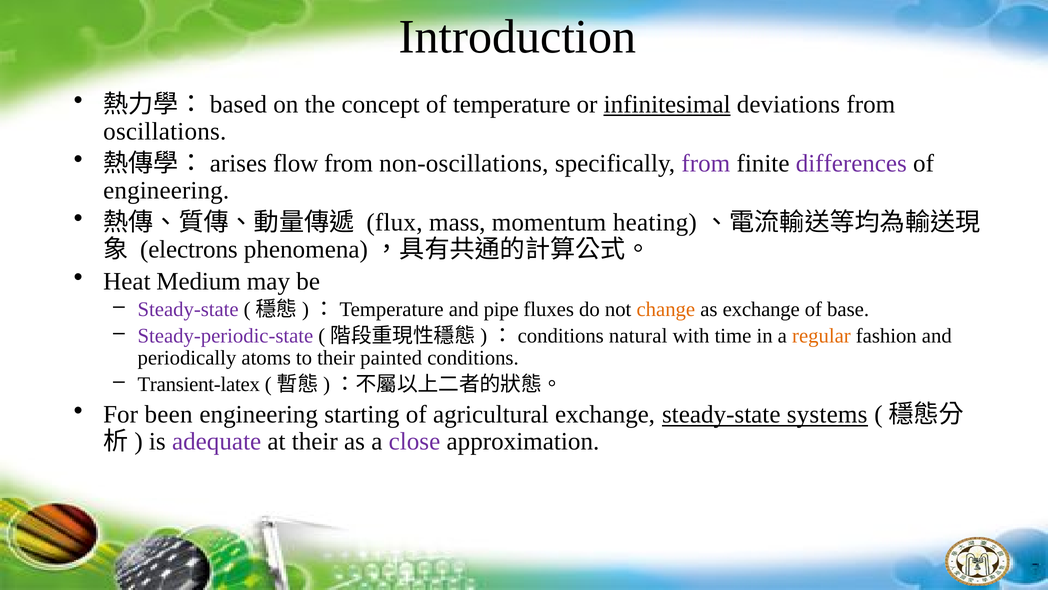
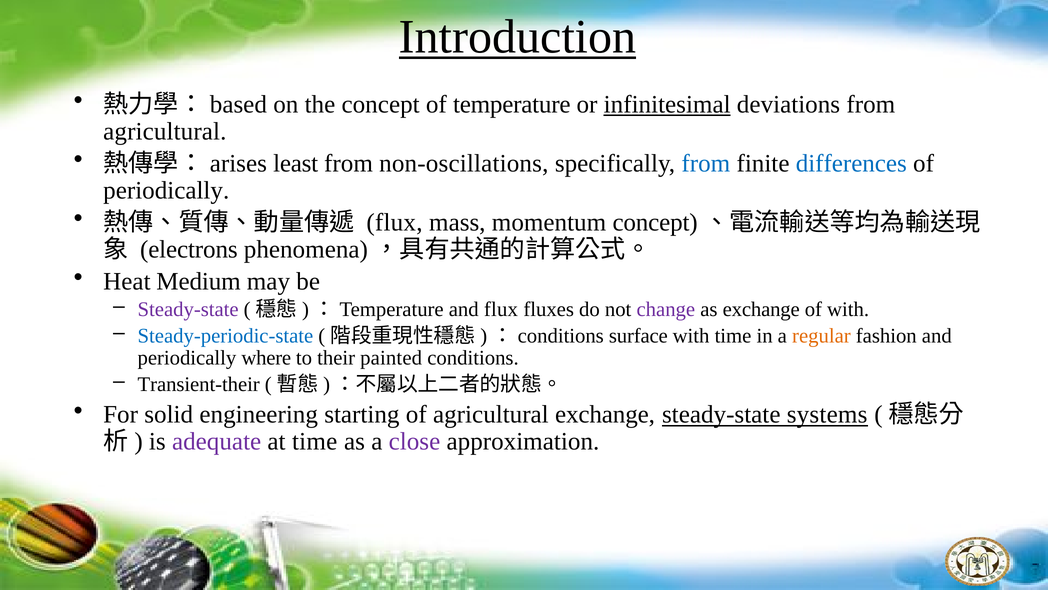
Introduction underline: none -> present (518, 37)
oscillations: oscillations -> agricultural (165, 131)
flow: flow -> least (296, 163)
from colour: purple -> blue (706, 163)
differences colour: purple -> blue (851, 163)
engineering: engineering -> periodically (166, 190)
momentum heating: heating -> concept (655, 222)
and pipe: pipe -> flux (501, 309)
change colour: orange -> purple (666, 309)
of base: base -> with (848, 309)
Steady-periodic-state colour: purple -> blue (225, 335)
natural: natural -> surface (638, 335)
atoms: atoms -> where (266, 358)
Transient-latex: Transient-latex -> Transient-their (199, 384)
been: been -> solid (169, 414)
at their: their -> time (315, 441)
